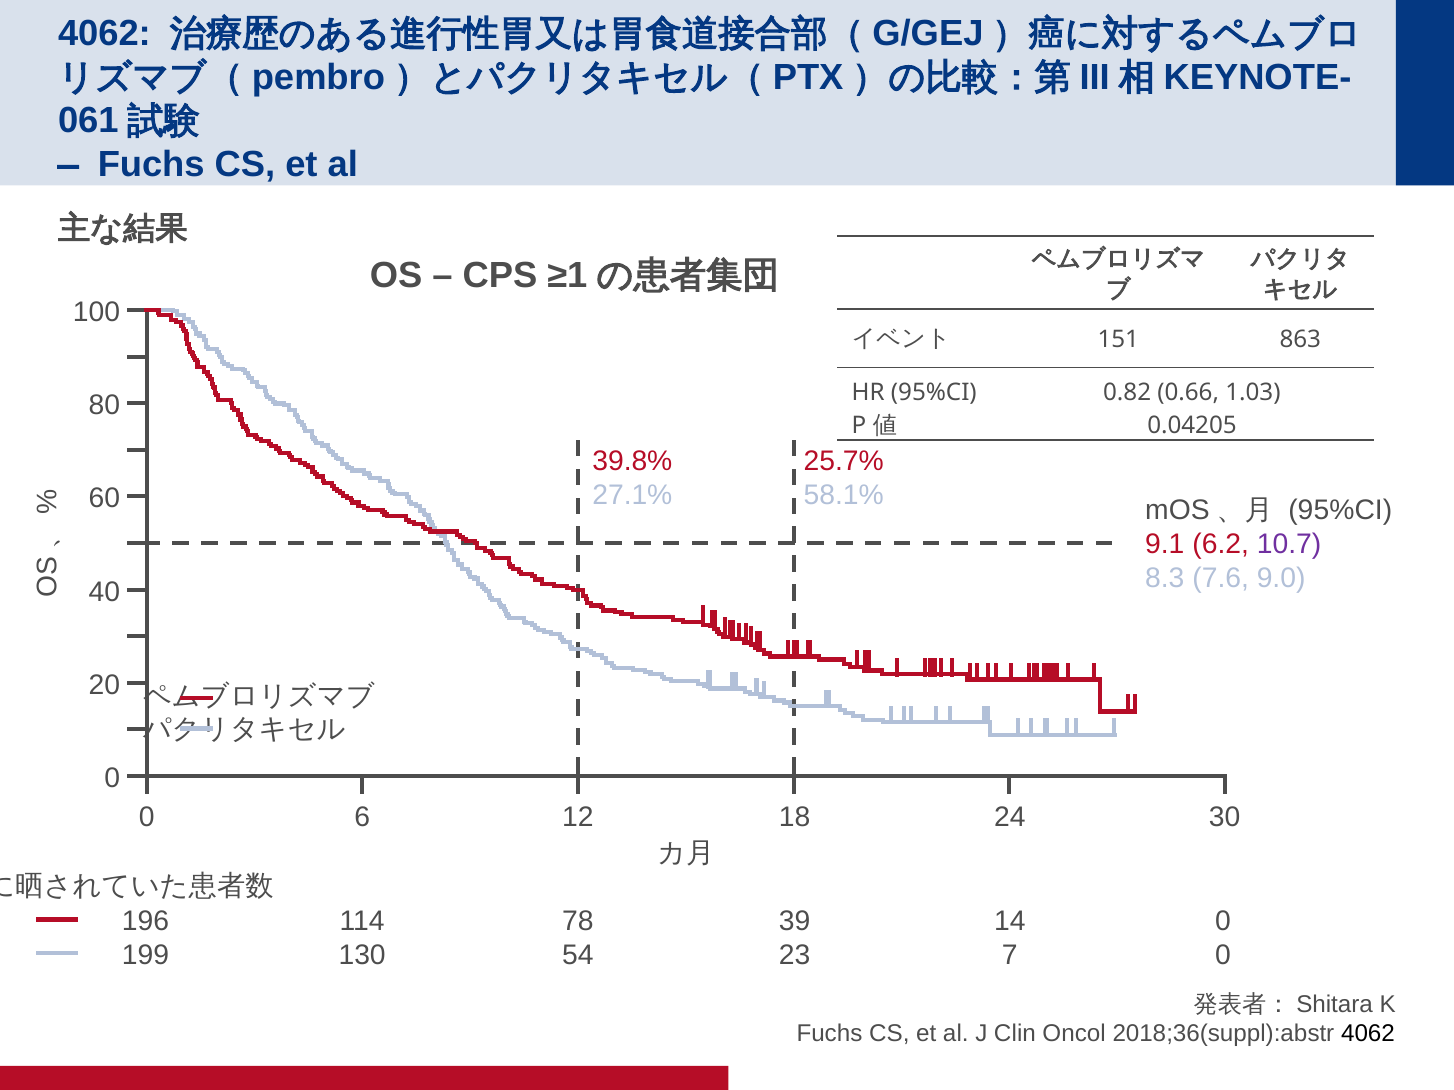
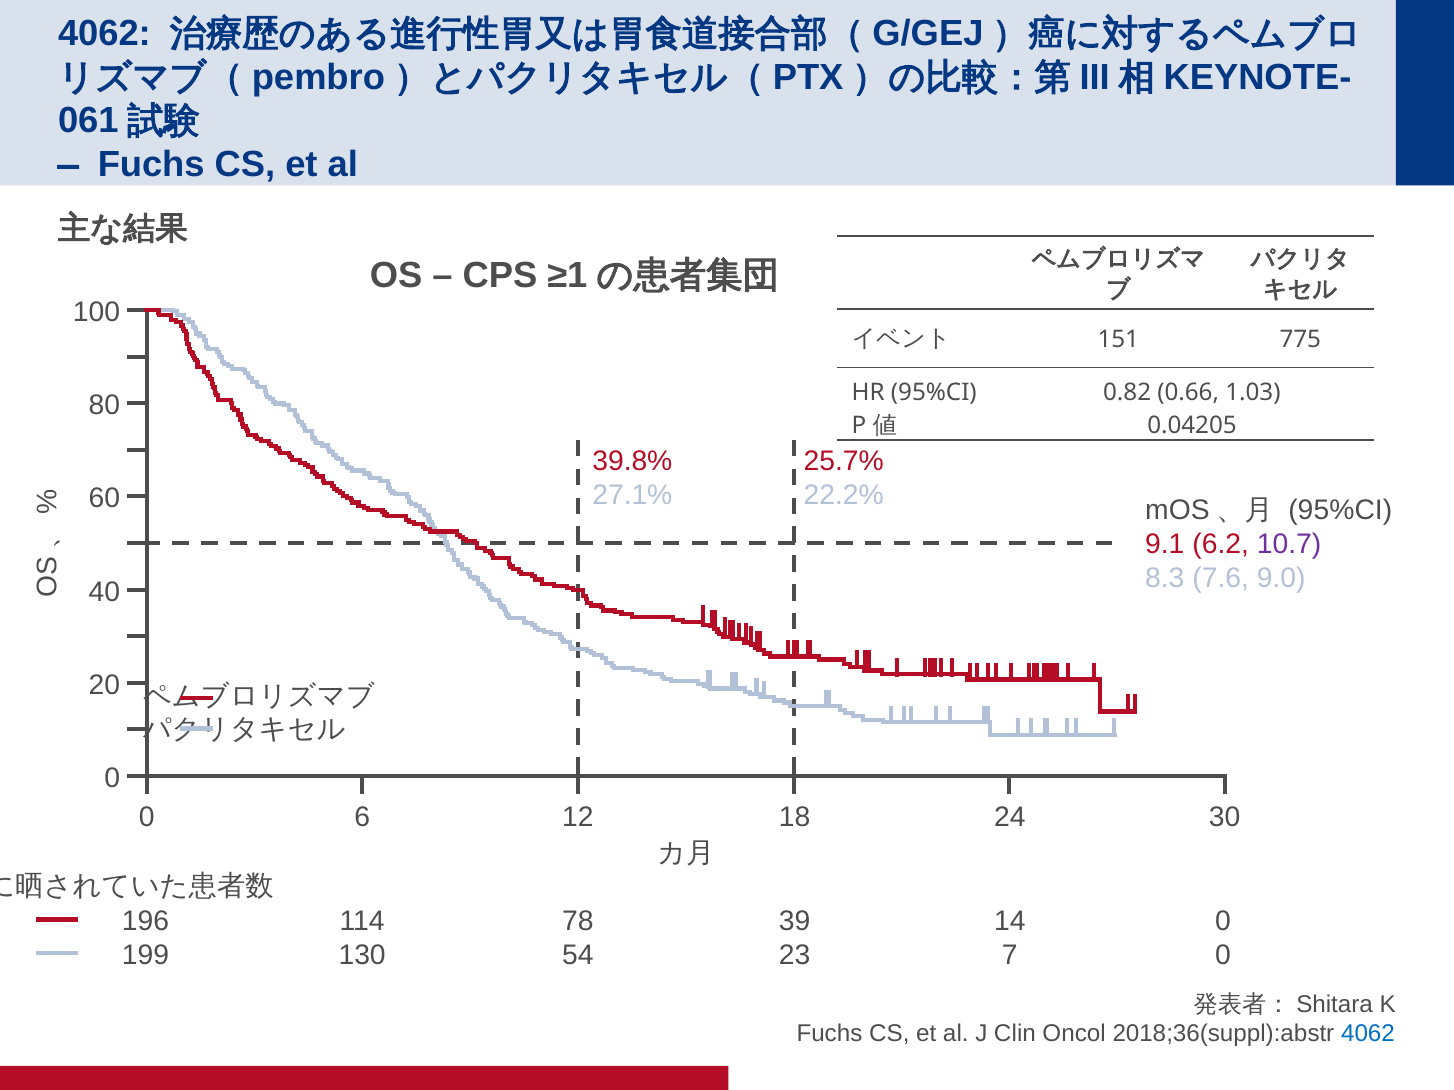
863: 863 -> 775 (1300, 340)
58.1%: 58.1% -> 22.2% (844, 496)
4062 colour: black -> blue (1368, 1034)
